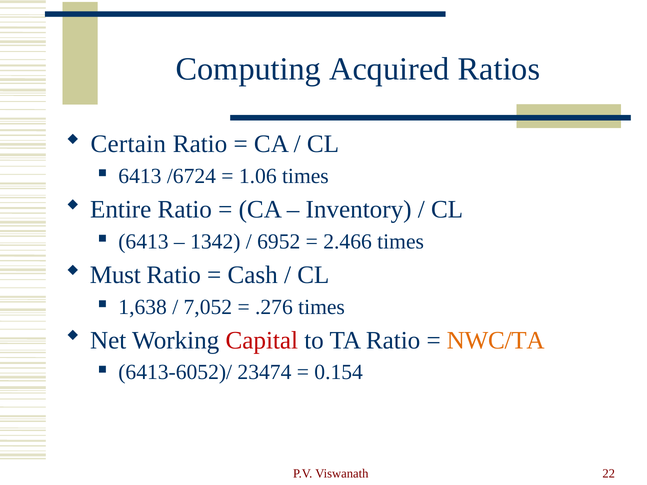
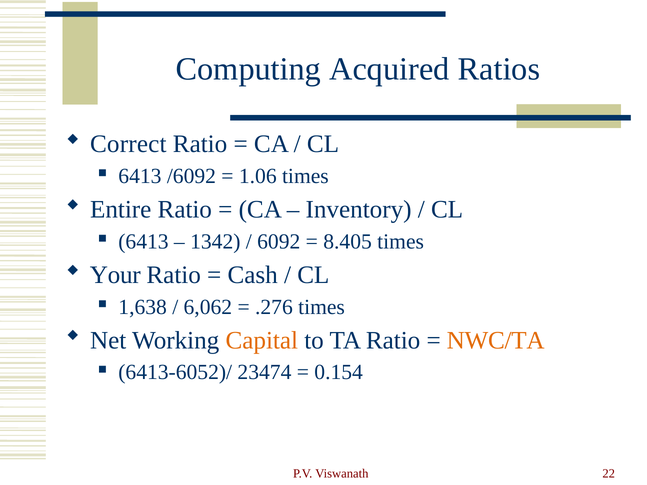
Certain: Certain -> Correct (128, 144)
/6724: /6724 -> /6092 (191, 176)
6952: 6952 -> 6092 (279, 242)
2.466: 2.466 -> 8.405 (348, 242)
Must: Must -> Your (115, 275)
7,052: 7,052 -> 6,062 (208, 307)
Capital colour: red -> orange (262, 340)
